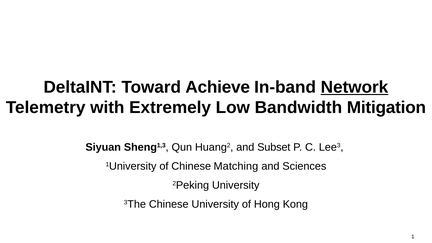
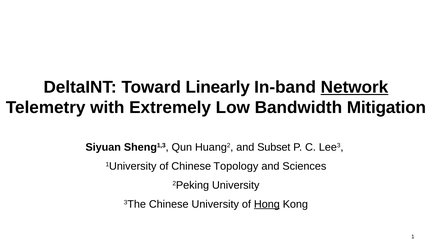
Achieve: Achieve -> Linearly (218, 87)
Matching: Matching -> Topology (236, 166)
Hong underline: none -> present (267, 204)
